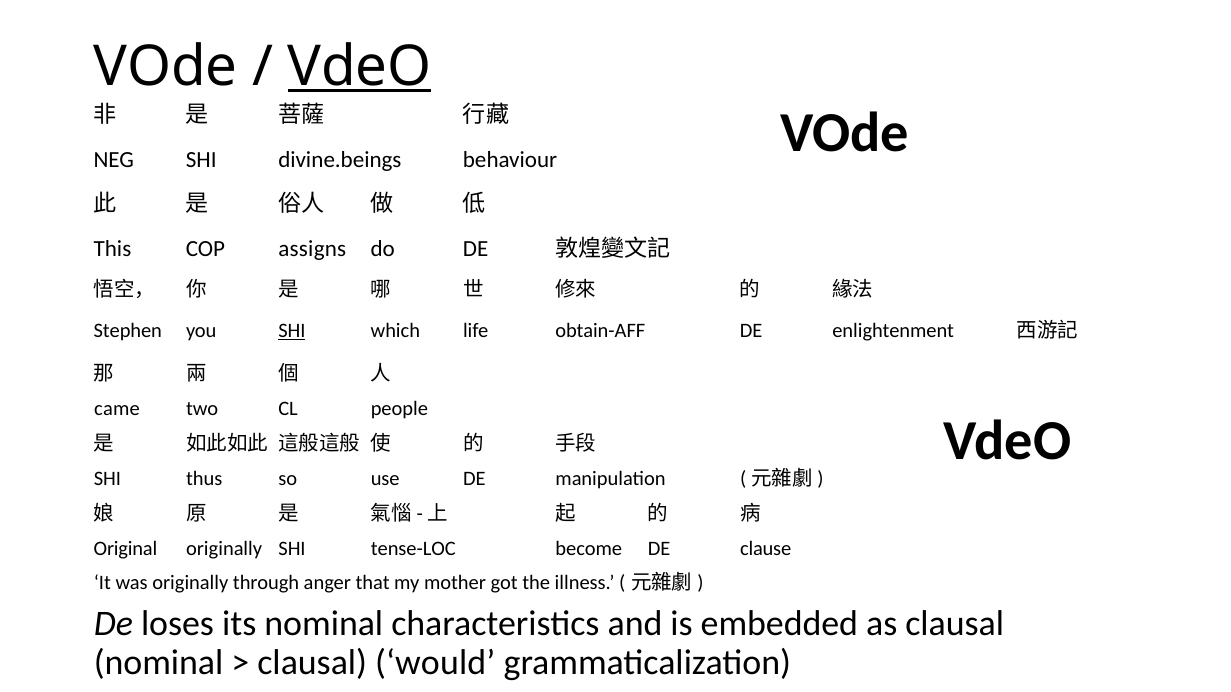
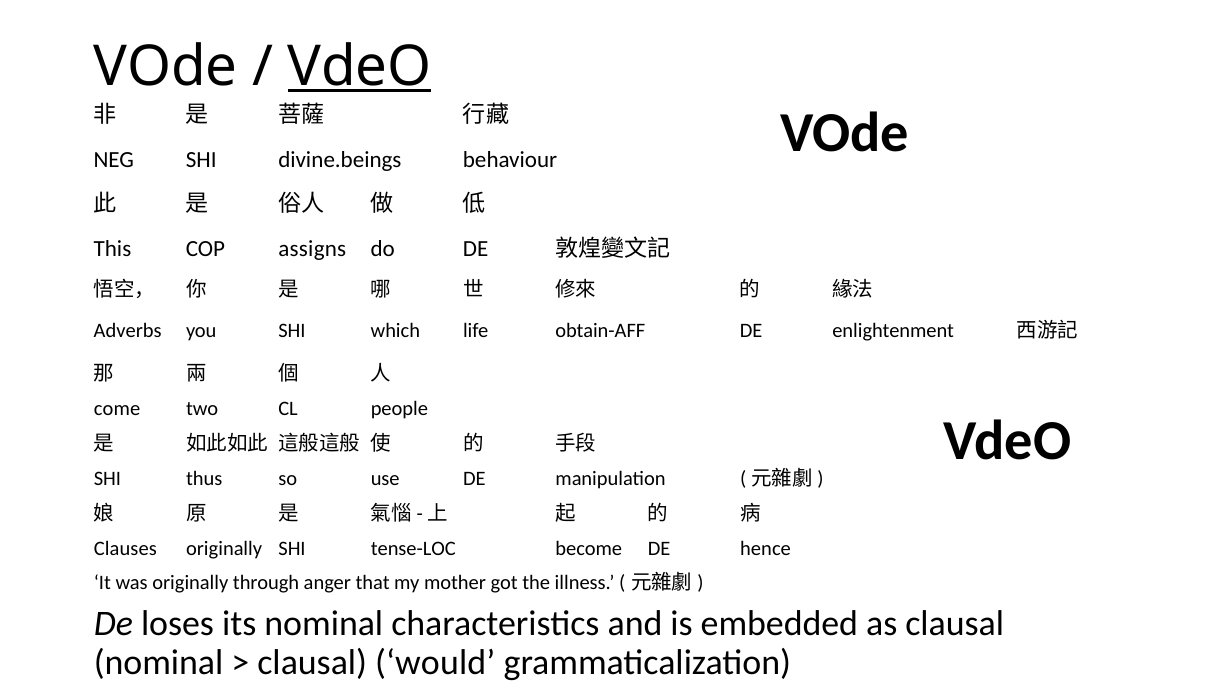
Stephen: Stephen -> Adverbs (128, 331)
SHI underline: present -> none (292, 331)
came: came -> come (117, 409)
Original: Original -> Clauses (125, 549)
clause: clause -> hence (766, 549)
